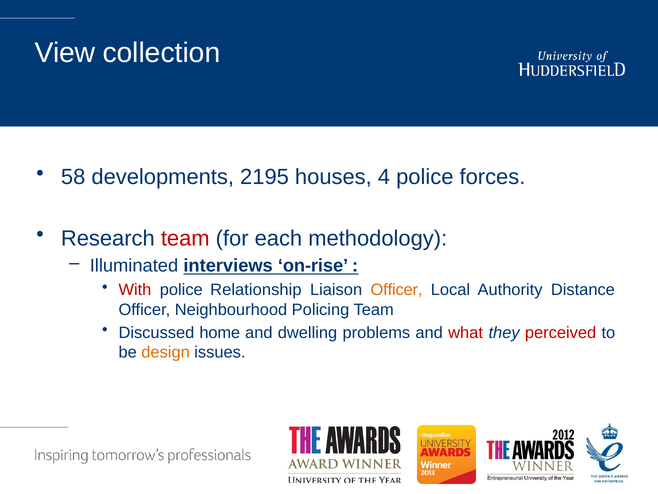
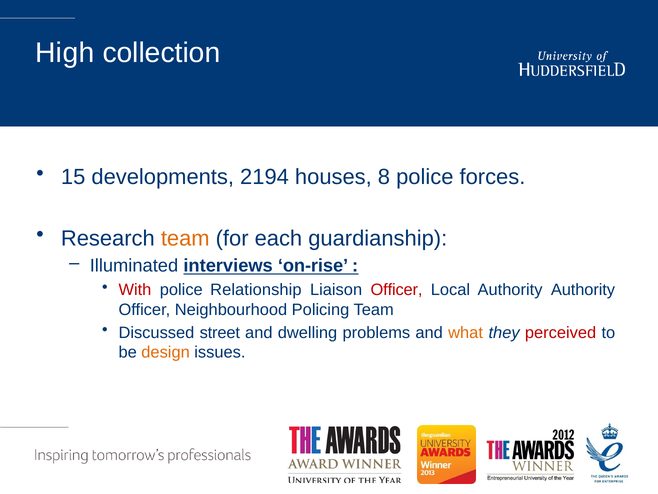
View: View -> High (65, 53)
58: 58 -> 15 (73, 177)
2195: 2195 -> 2194 (265, 177)
4: 4 -> 8 (384, 177)
team colour: red -> orange (185, 238)
methodology: methodology -> guardianship (378, 238)
Officer colour: orange -> red (397, 290)
Authority Distance: Distance -> Authority (583, 290)
home: home -> street (220, 332)
what colour: red -> orange (466, 332)
